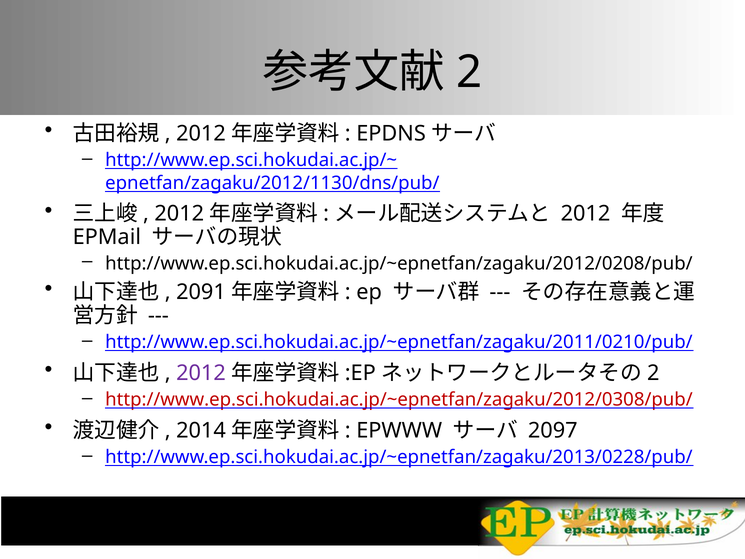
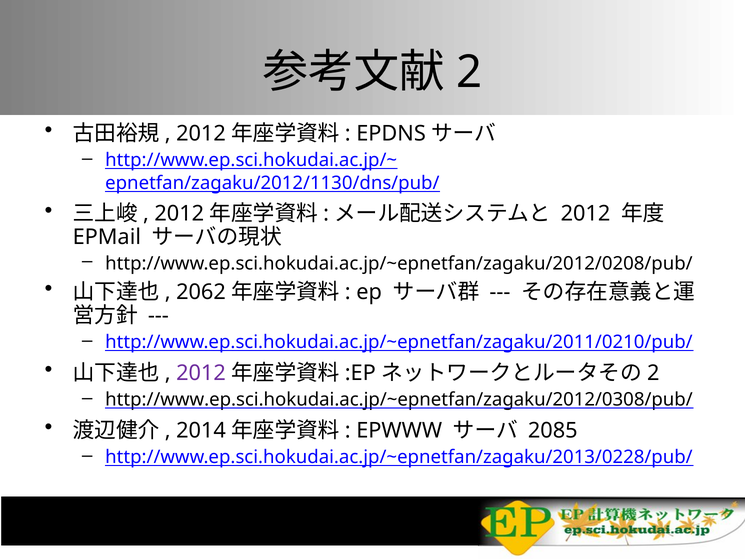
2091: 2091 -> 2062 (201, 292)
http://www.ep.sci.hokudai.ac.jp/~epnetfan/zagaku/2012/0308/pub/ colour: red -> black (399, 399)
2097: 2097 -> 2085 (553, 430)
